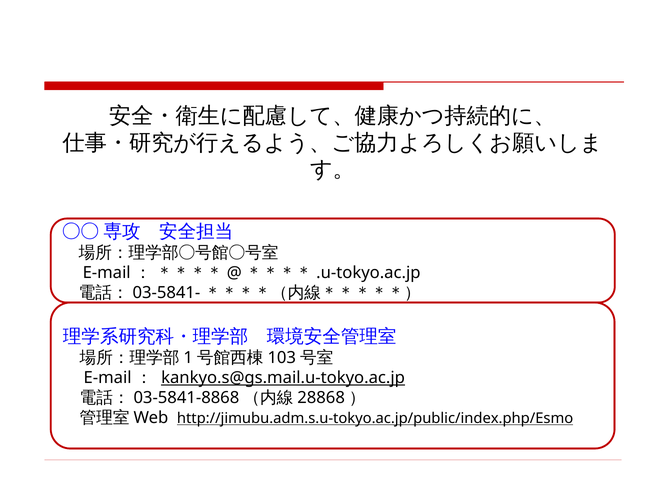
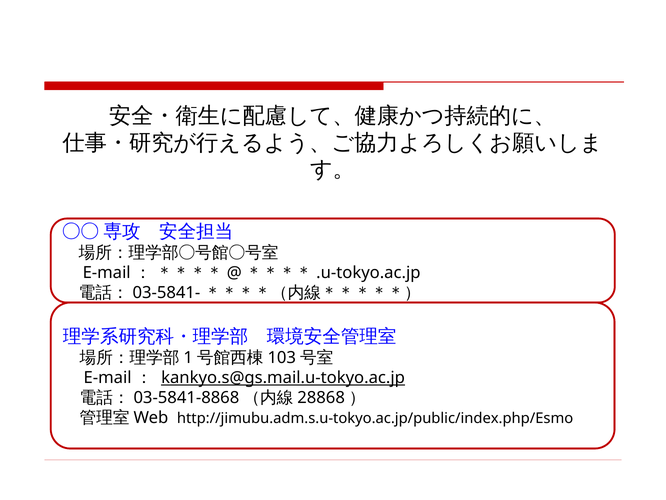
http://jimubu.adm.s.u-tokyo.ac.jp/public/index.php/Esmo underline: present -> none (375, 418)
